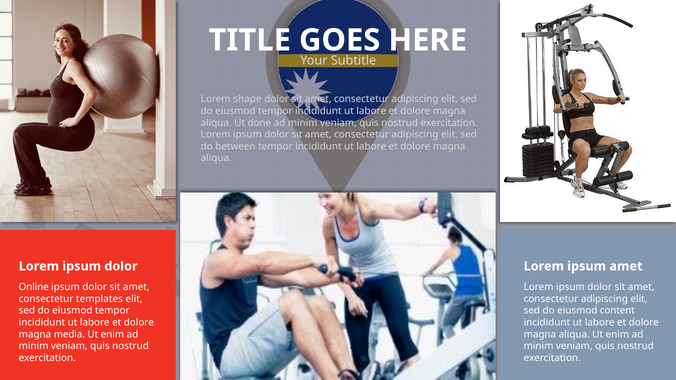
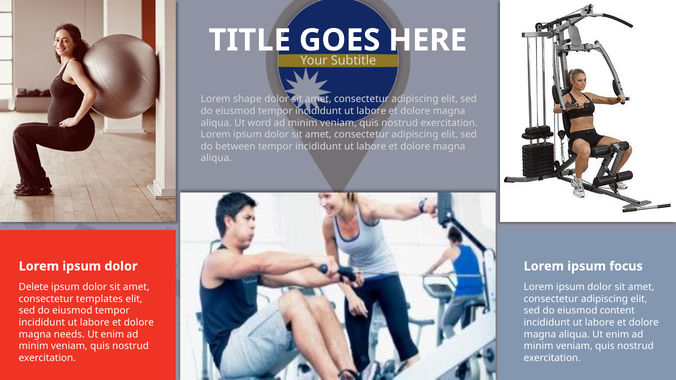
done: done -> word (259, 123)
ipsum amet: amet -> focus (626, 266)
Online: Online -> Delete (34, 287)
media: media -> needs (69, 335)
